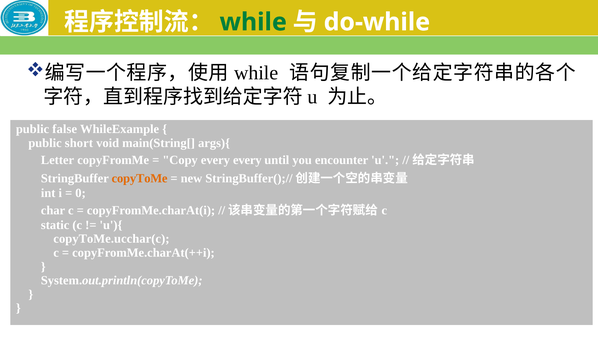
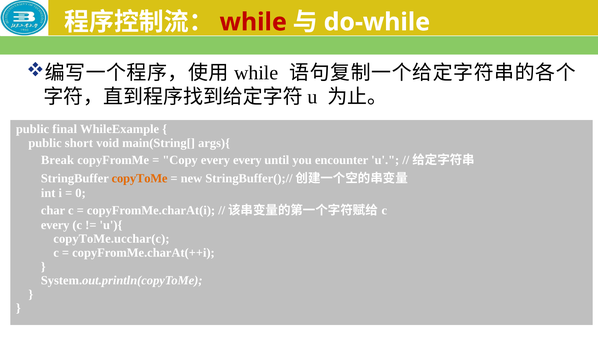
while colour: green -> red (253, 22)
false: false -> final (65, 129)
Letter: Letter -> Break (57, 160)
static: static -> every (55, 225)
